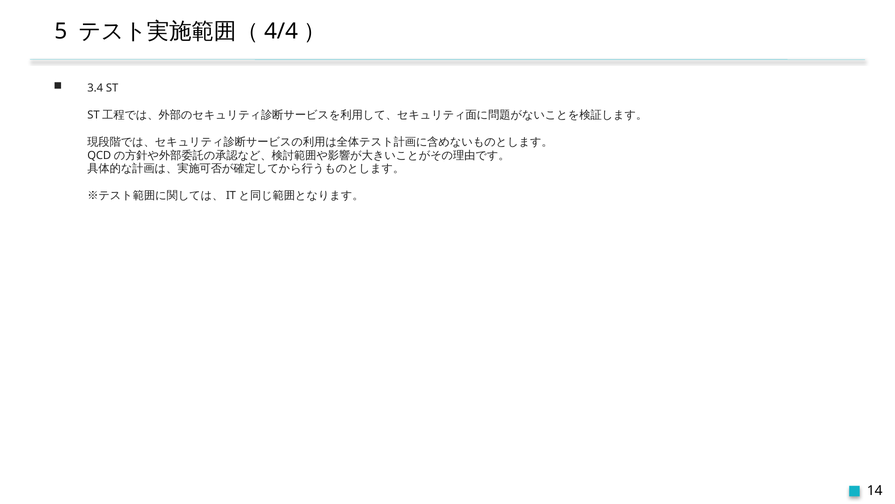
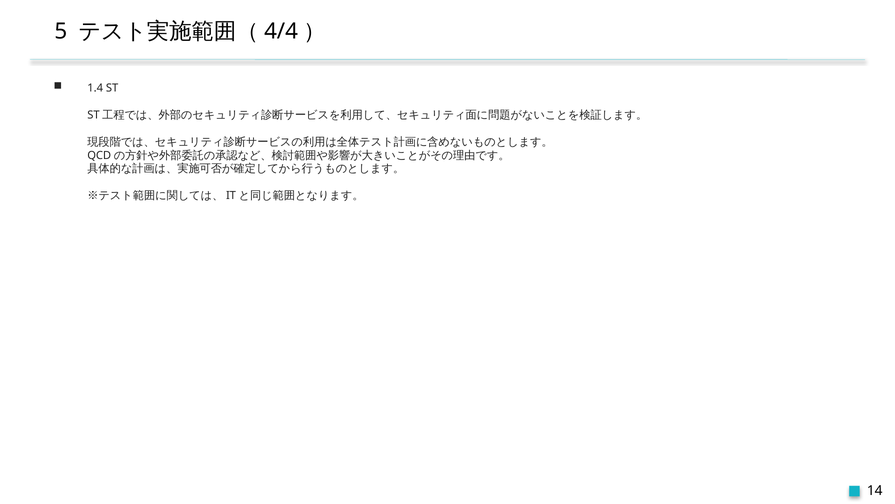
3.4: 3.4 -> 1.4 (95, 88)
